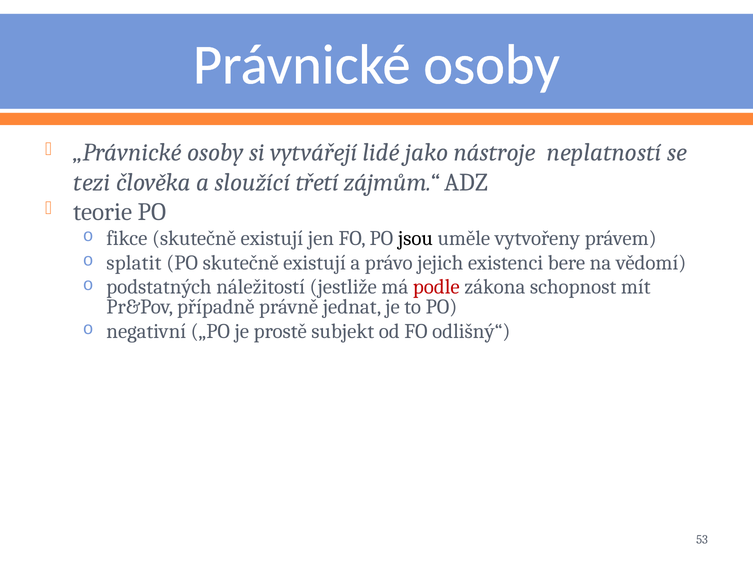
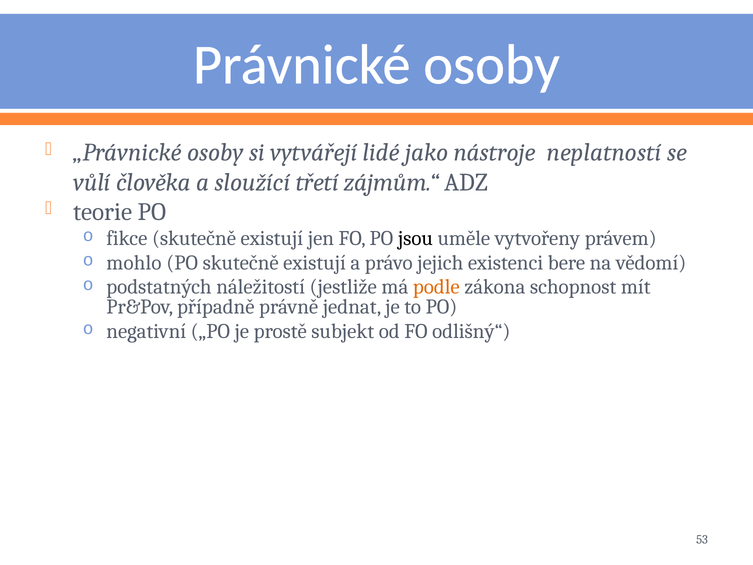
tezi: tezi -> vůlí (92, 182)
splatit: splatit -> mohlo (134, 263)
podle colour: red -> orange (436, 287)
